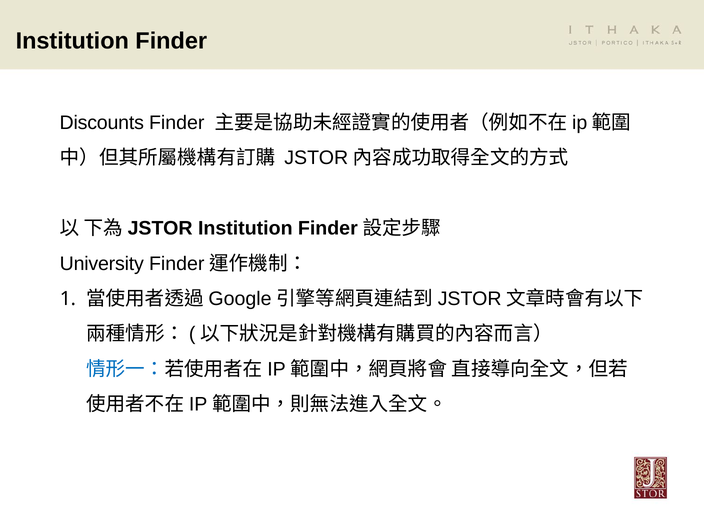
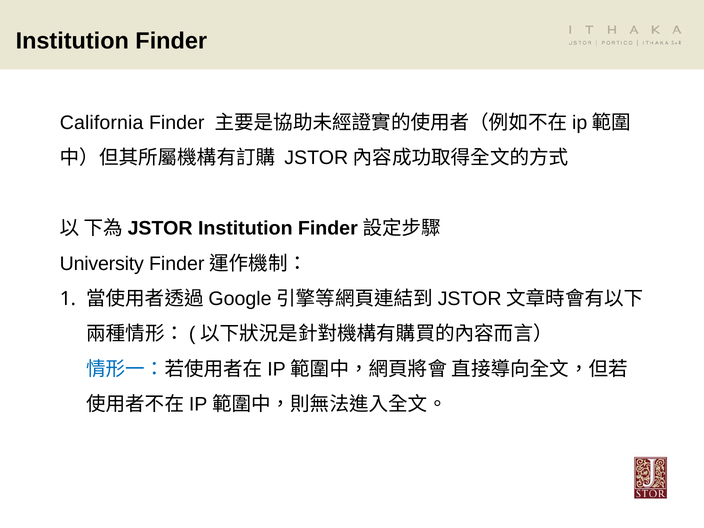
Discounts: Discounts -> California (102, 123)
